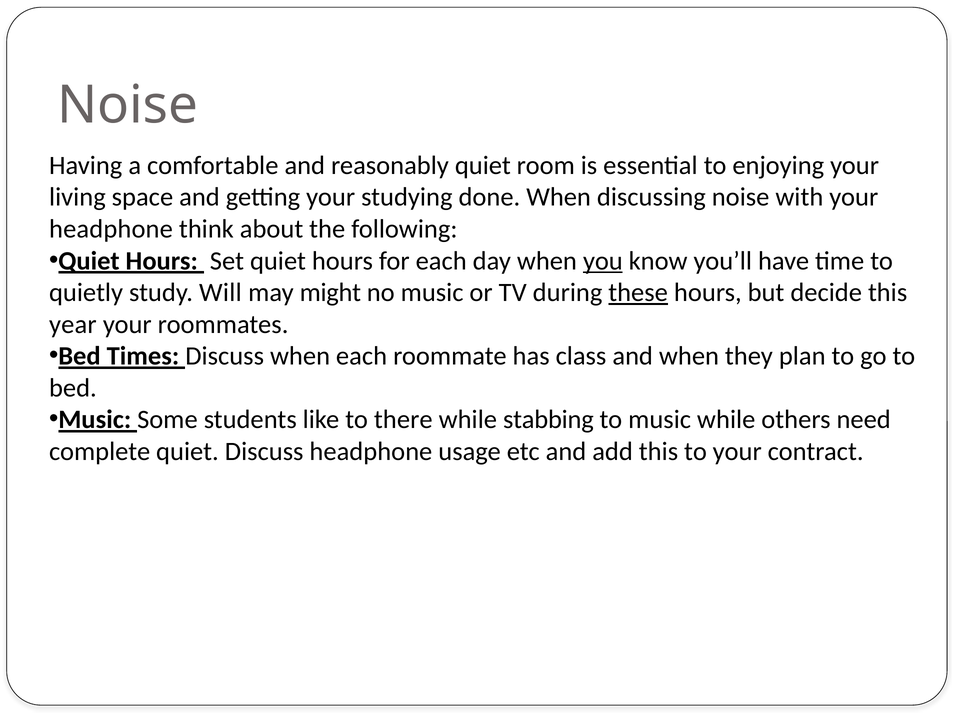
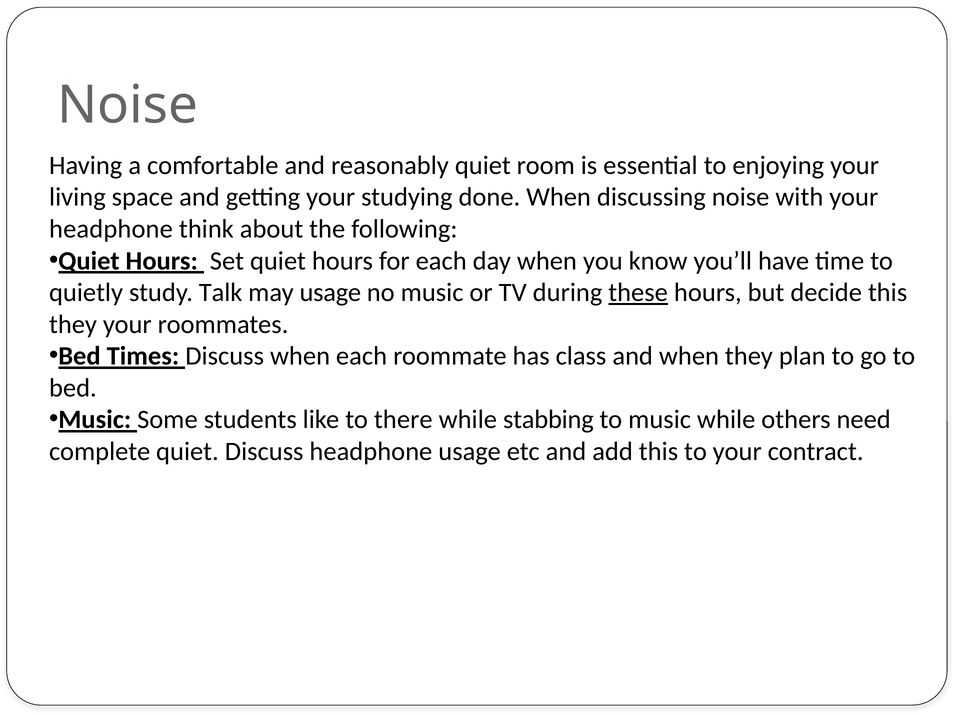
you underline: present -> none (603, 261)
Will: Will -> Talk (221, 293)
may might: might -> usage (330, 293)
year: year -> they (73, 325)
